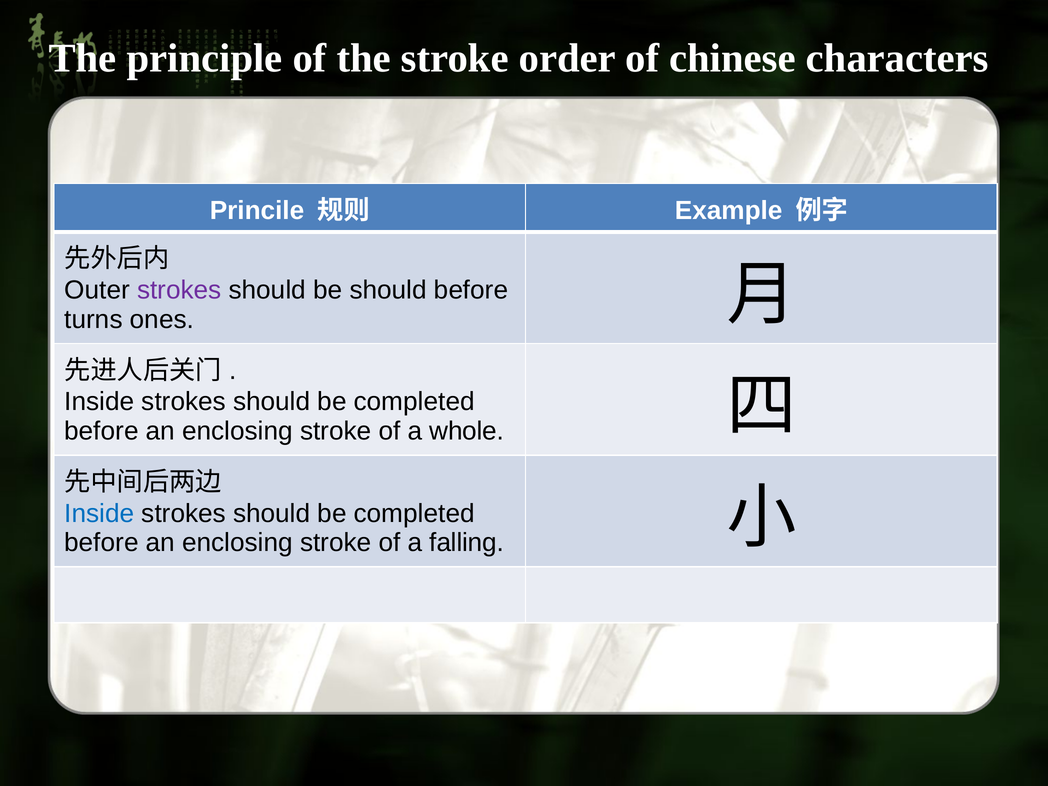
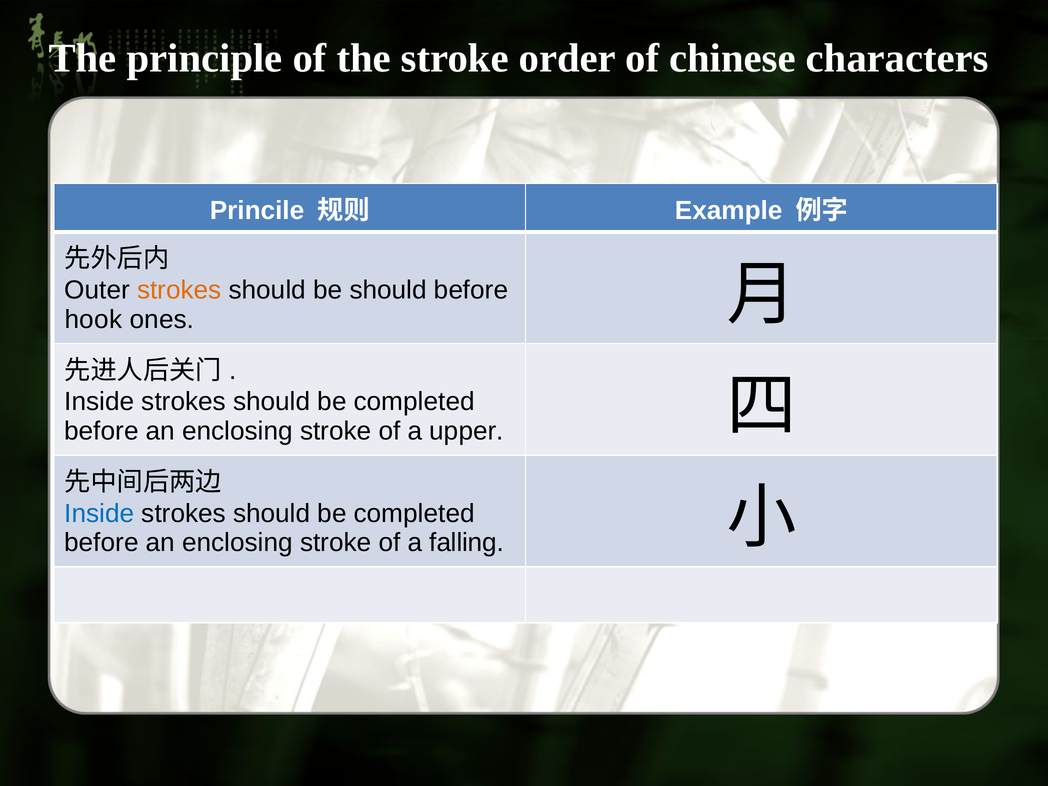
strokes colour: purple -> orange (179, 290)
turns: turns -> hook (93, 319)
whole: whole -> upper (467, 431)
